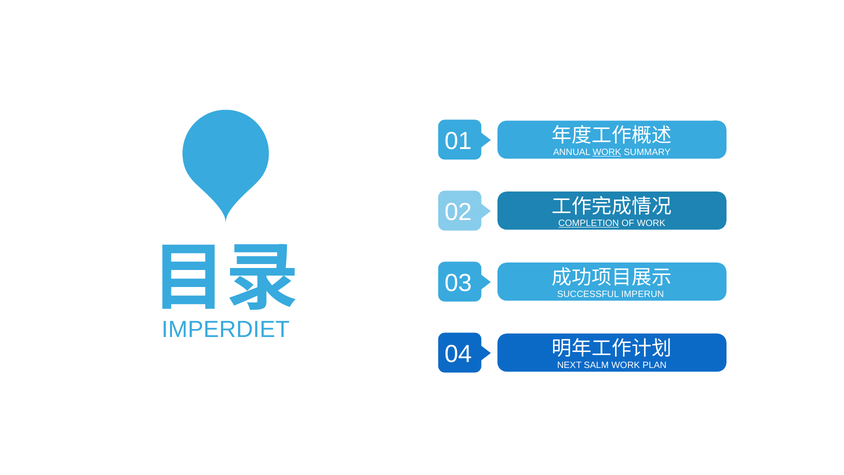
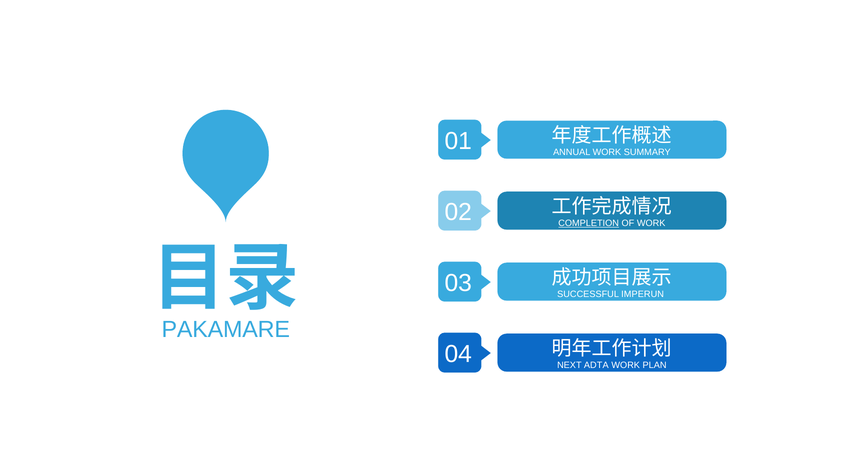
WORK underline: present -> none (607, 152)
IMPERDIET: IMPERDIET -> PAKAMARE (226, 330)
SALM: SALM -> ADTA (596, 365)
